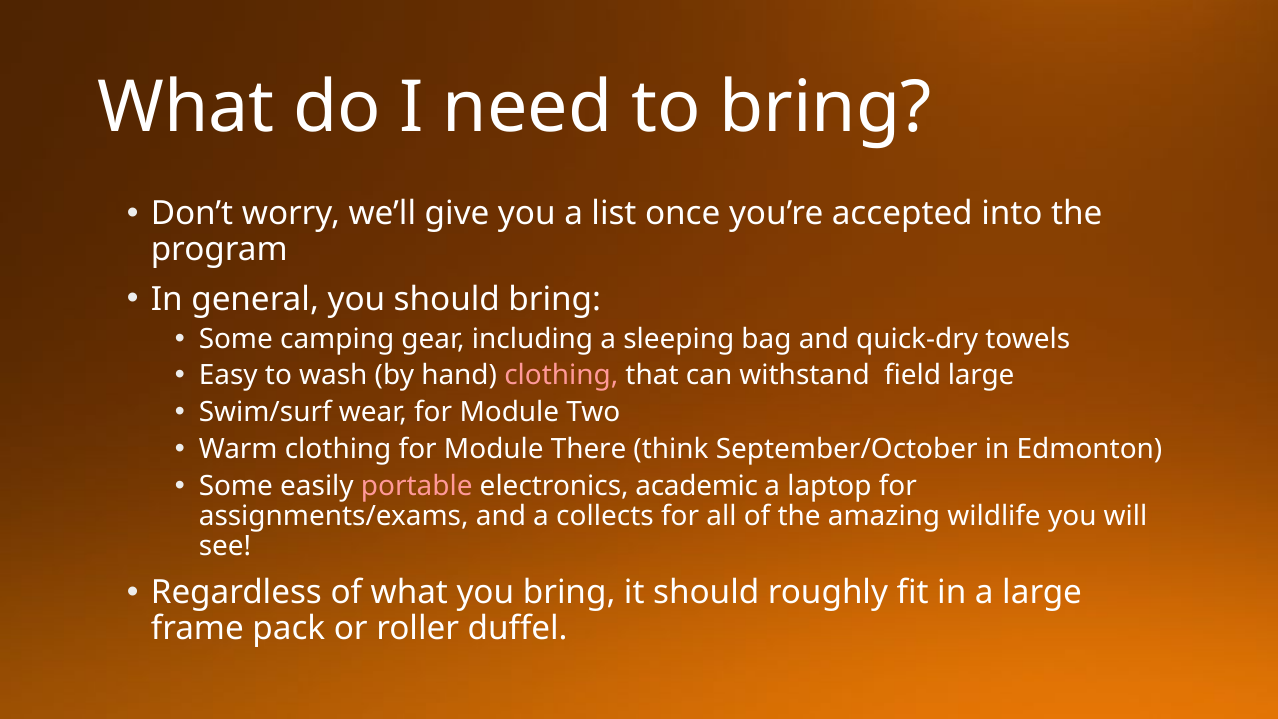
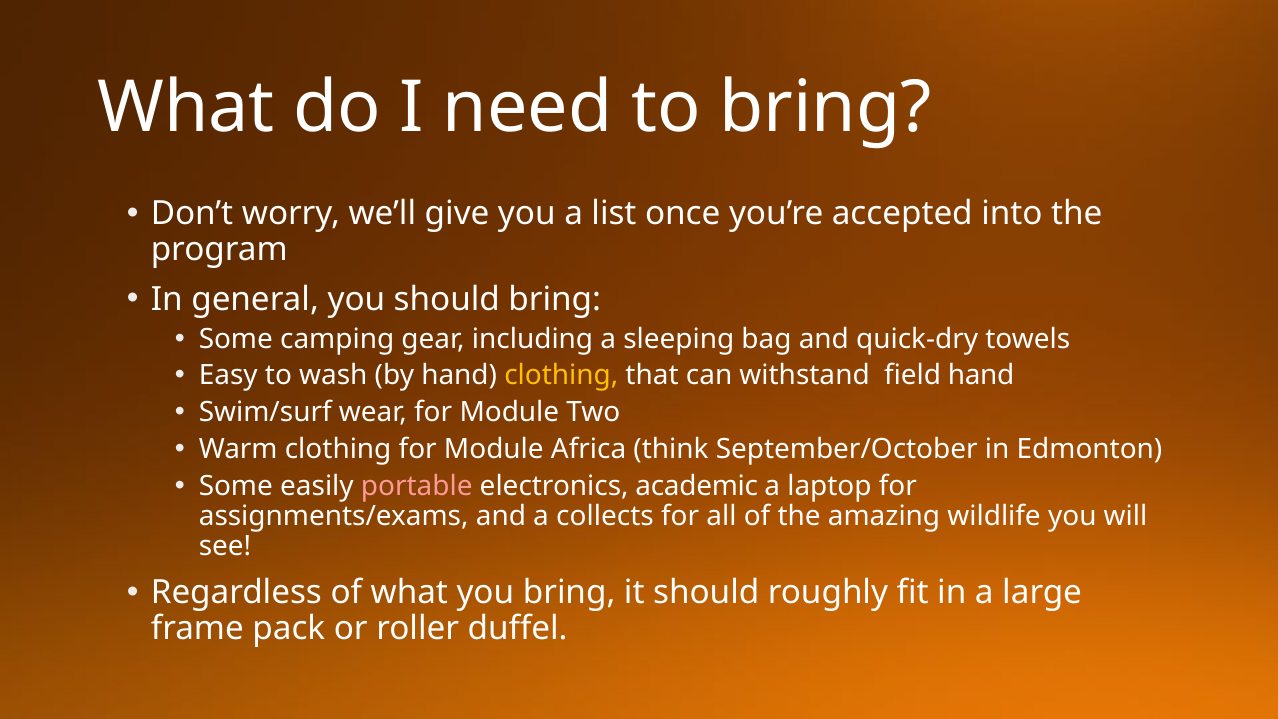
clothing colour: pink -> yellow (561, 376)
field large: large -> hand (981, 376)
There: There -> Africa (589, 449)
